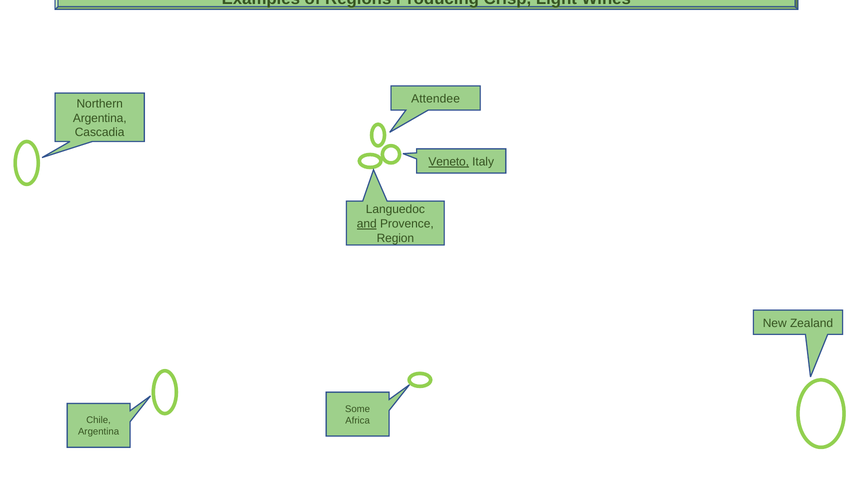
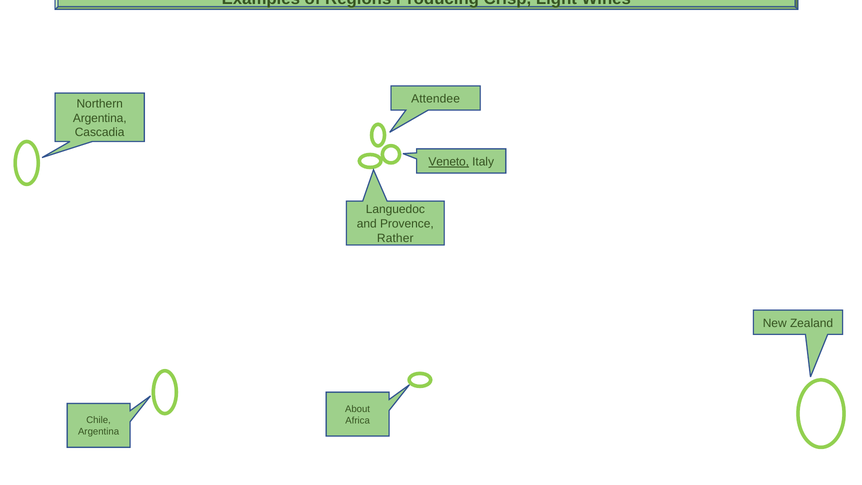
and underline: present -> none (367, 224)
Region: Region -> Rather (395, 238)
Some: Some -> About (358, 409)
